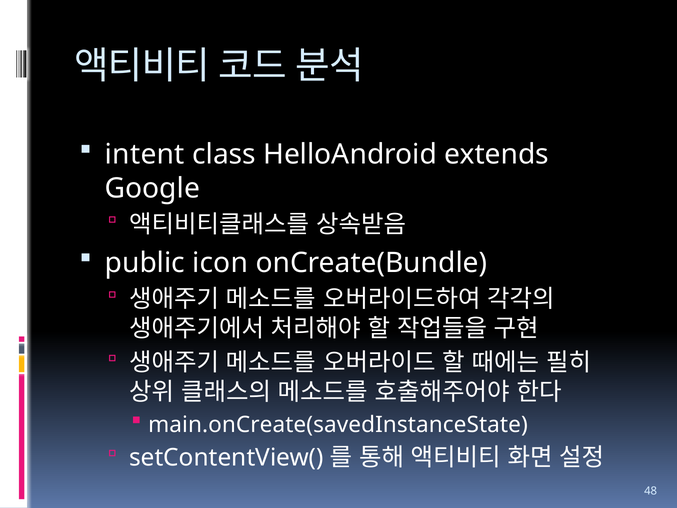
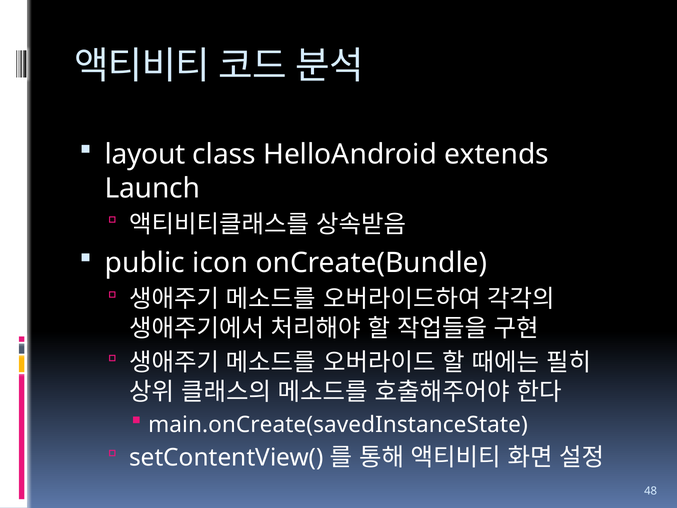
intent: intent -> layout (145, 154)
Google: Google -> Launch (152, 188)
